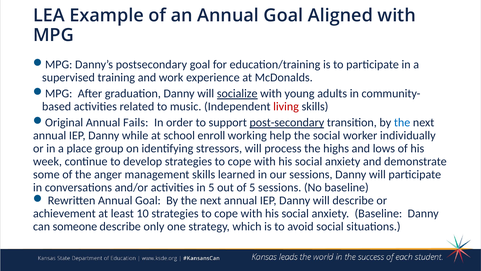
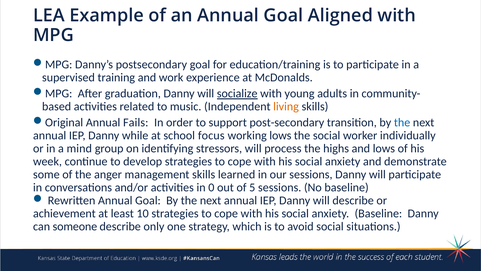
living colour: red -> orange (286, 106)
post-secondary underline: present -> none (287, 122)
enroll: enroll -> focus (211, 135)
working help: help -> lows (280, 135)
place: place -> mind (79, 148)
in 5: 5 -> 0 (211, 187)
